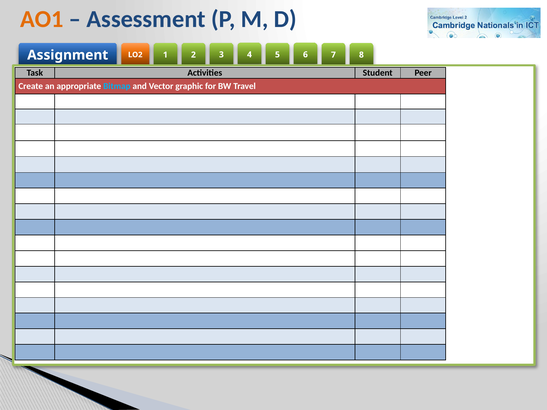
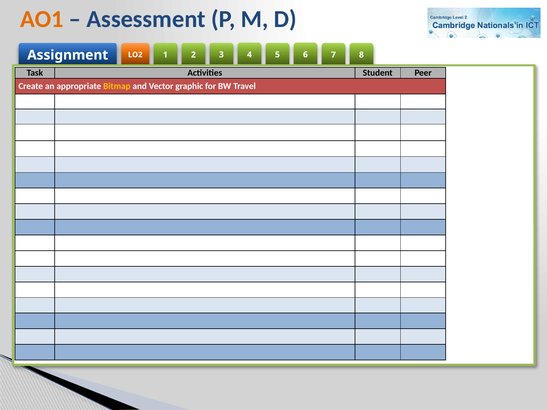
Bitmap colour: light blue -> yellow (117, 86)
